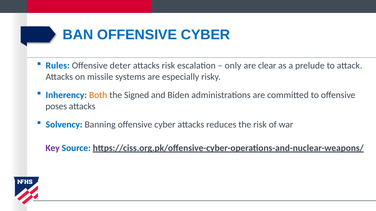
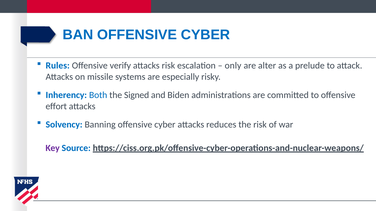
deter: deter -> verify (120, 66)
clear: clear -> alter (267, 66)
Both colour: orange -> blue (98, 95)
poses: poses -> effort (56, 107)
